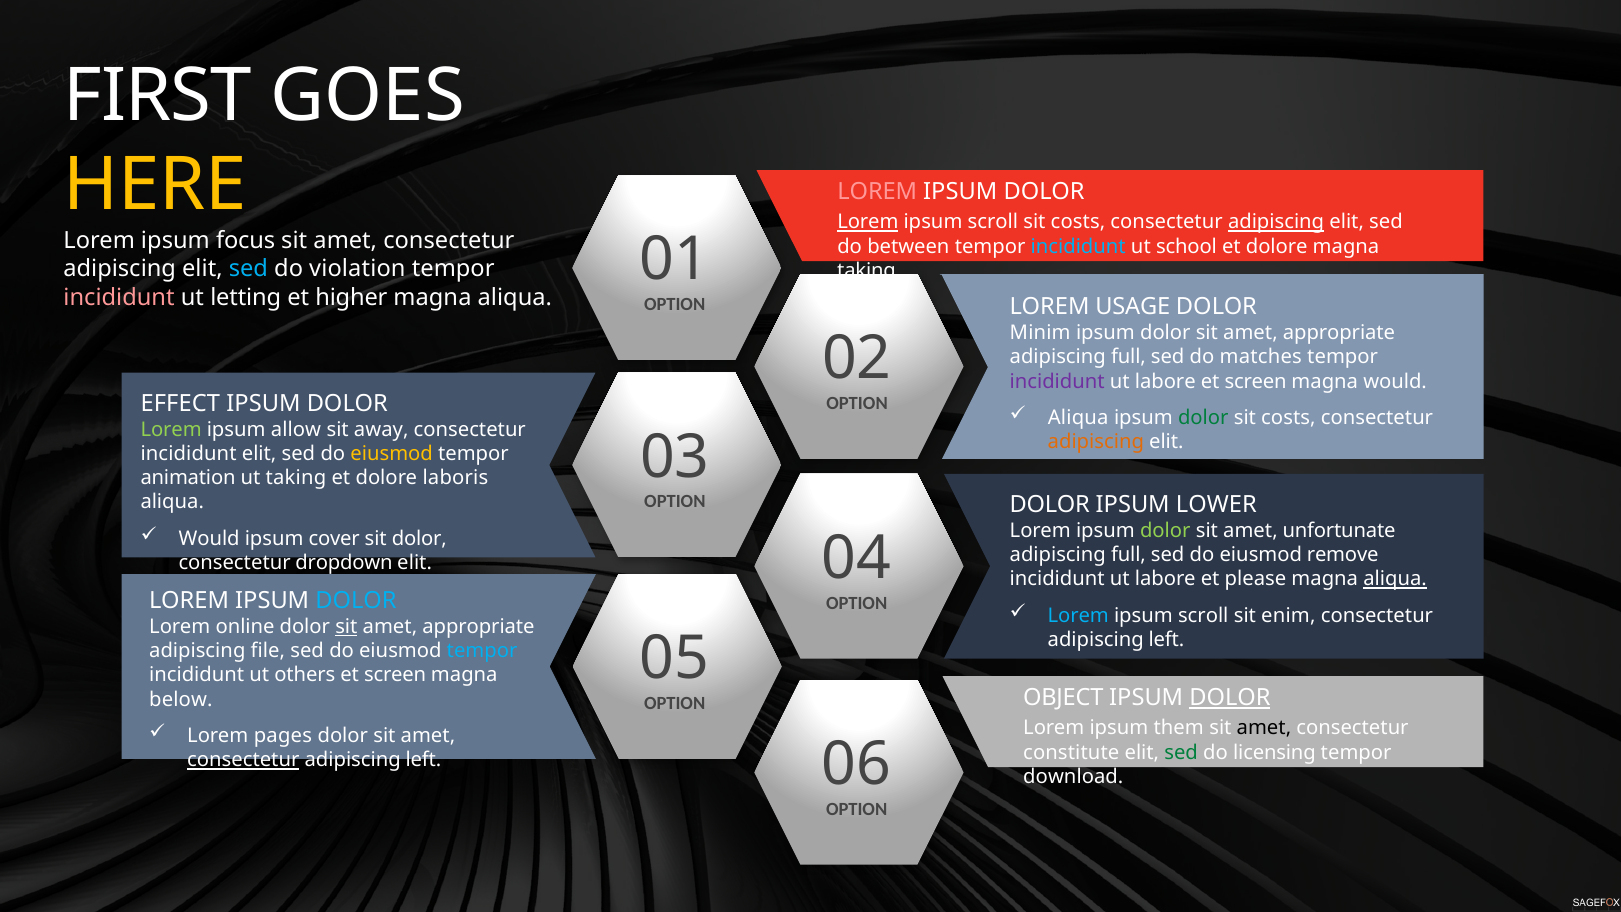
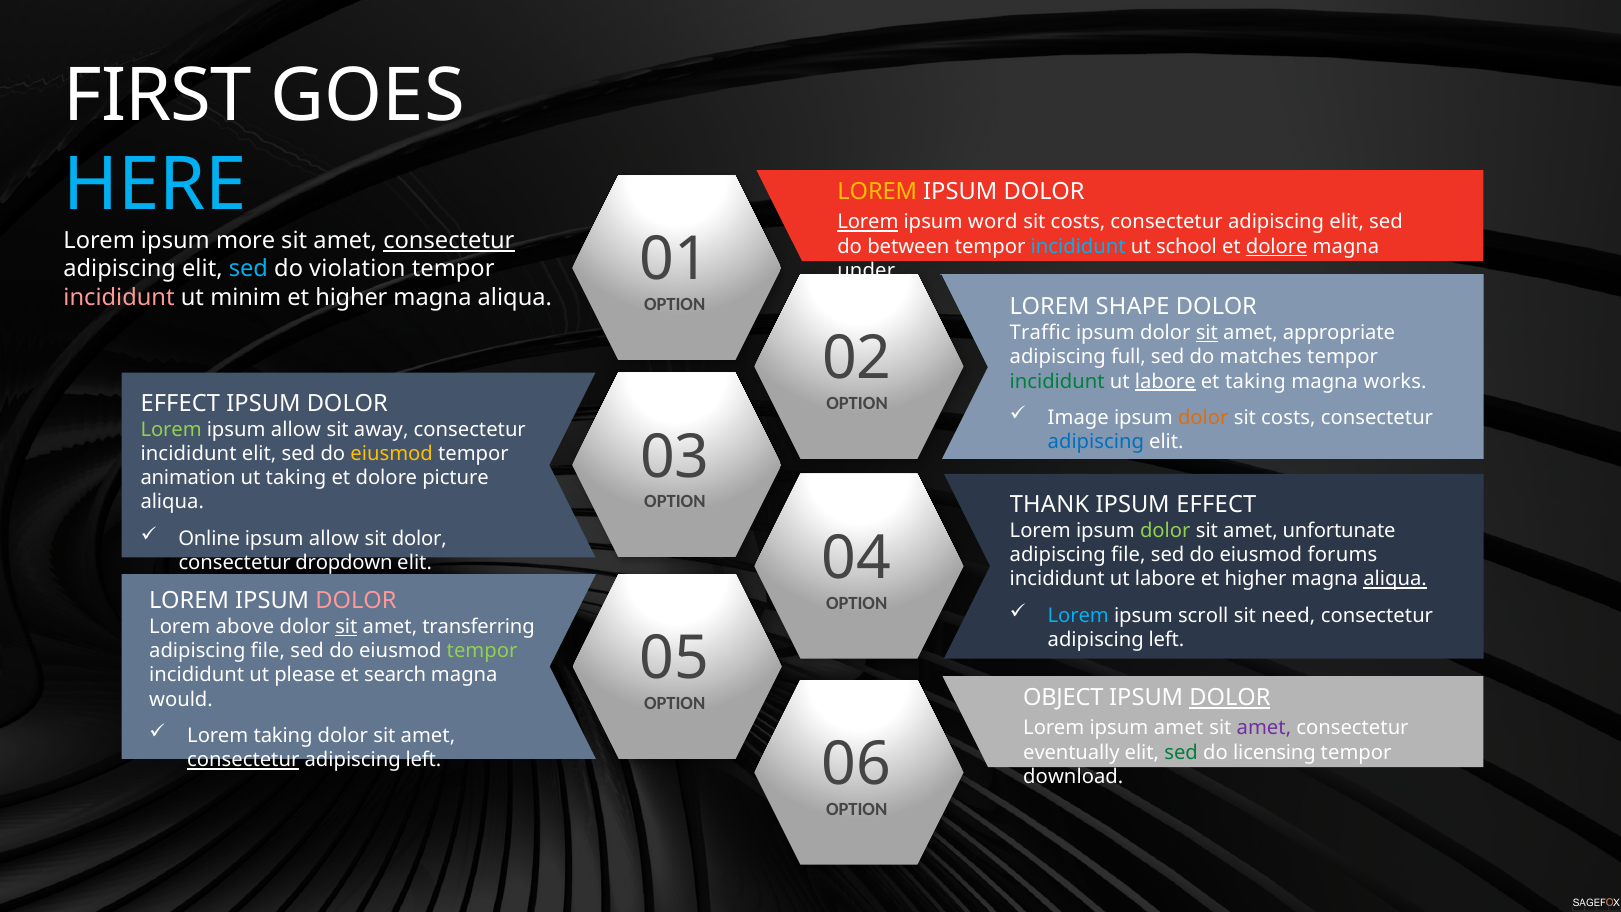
HERE colour: yellow -> light blue (155, 185)
LOREM colour: pink -> yellow (877, 192)
scroll: scroll -> word (993, 222)
adipiscing underline: present -> none (1276, 222)
focus: focus -> more (246, 241)
consectetur underline: none -> present (449, 241)
dolore underline: none -> present (1277, 246)
taking: taking -> under (869, 271)
letting: letting -> minim (246, 297)
USAGE: USAGE -> SHAPE (1133, 307)
Minim: Minim -> Traffic (1040, 333)
sit underline: none -> present (1207, 333)
incididunt colour: purple -> green (1057, 381)
labore underline: none -> present (1165, 381)
screen: screen -> taking (1255, 381)
magna would: would -> works (1395, 381)
Aliqua: Aliqua -> Image (1078, 418)
dolor colour: green -> orange (1203, 418)
adipiscing colour: orange -> blue (1096, 442)
laboris: laboris -> picture (456, 478)
DOLOR: DOLOR -> THANK (1049, 504)
IPSUM LOWER: LOWER -> EFFECT (1216, 504)
Would: Would -> Online (209, 539)
cover: cover -> allow (334, 539)
full: full -> file (1128, 555)
remove: remove -> forums (1342, 555)
labore et please: please -> higher (1256, 579)
DOLOR colour: light blue -> pink (356, 600)
enim: enim -> need (1288, 616)
online: online -> above (245, 626)
appropriate: appropriate -> transferring (479, 626)
tempor colour: light blue -> light green (482, 651)
others: others -> please (305, 675)
screen: screen -> search (395, 675)
below: below -> would (181, 699)
ipsum them: them -> amet (1179, 728)
amet colour: black -> purple (1264, 728)
Lorem pages: pages -> taking (283, 736)
constitute: constitute -> eventually (1071, 752)
